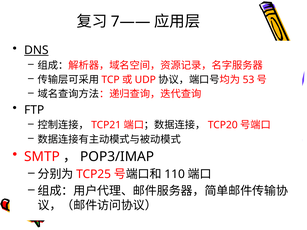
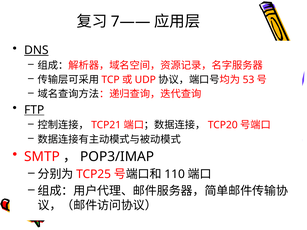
FTP underline: none -> present (34, 110)
